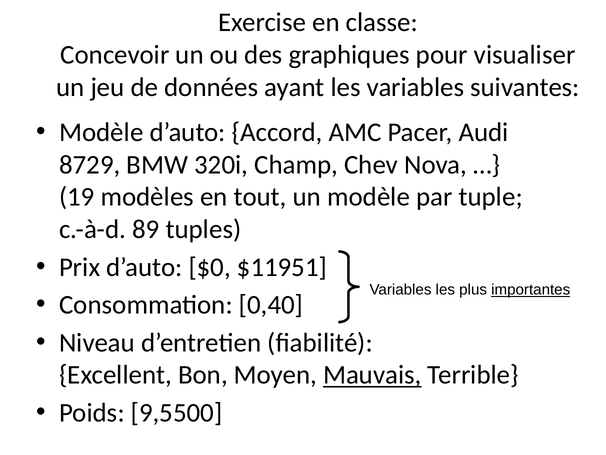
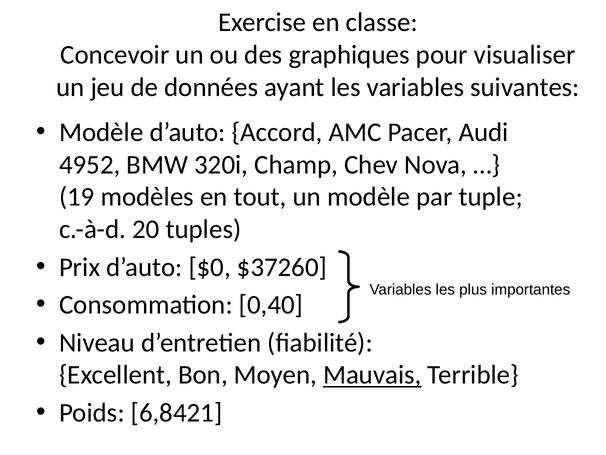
8729: 8729 -> 4952 (90, 165)
89: 89 -> 20 (146, 229)
$11951: $11951 -> $37260 (282, 267)
importantes underline: present -> none (531, 289)
9,5500: 9,5500 -> 6,8421 (177, 412)
